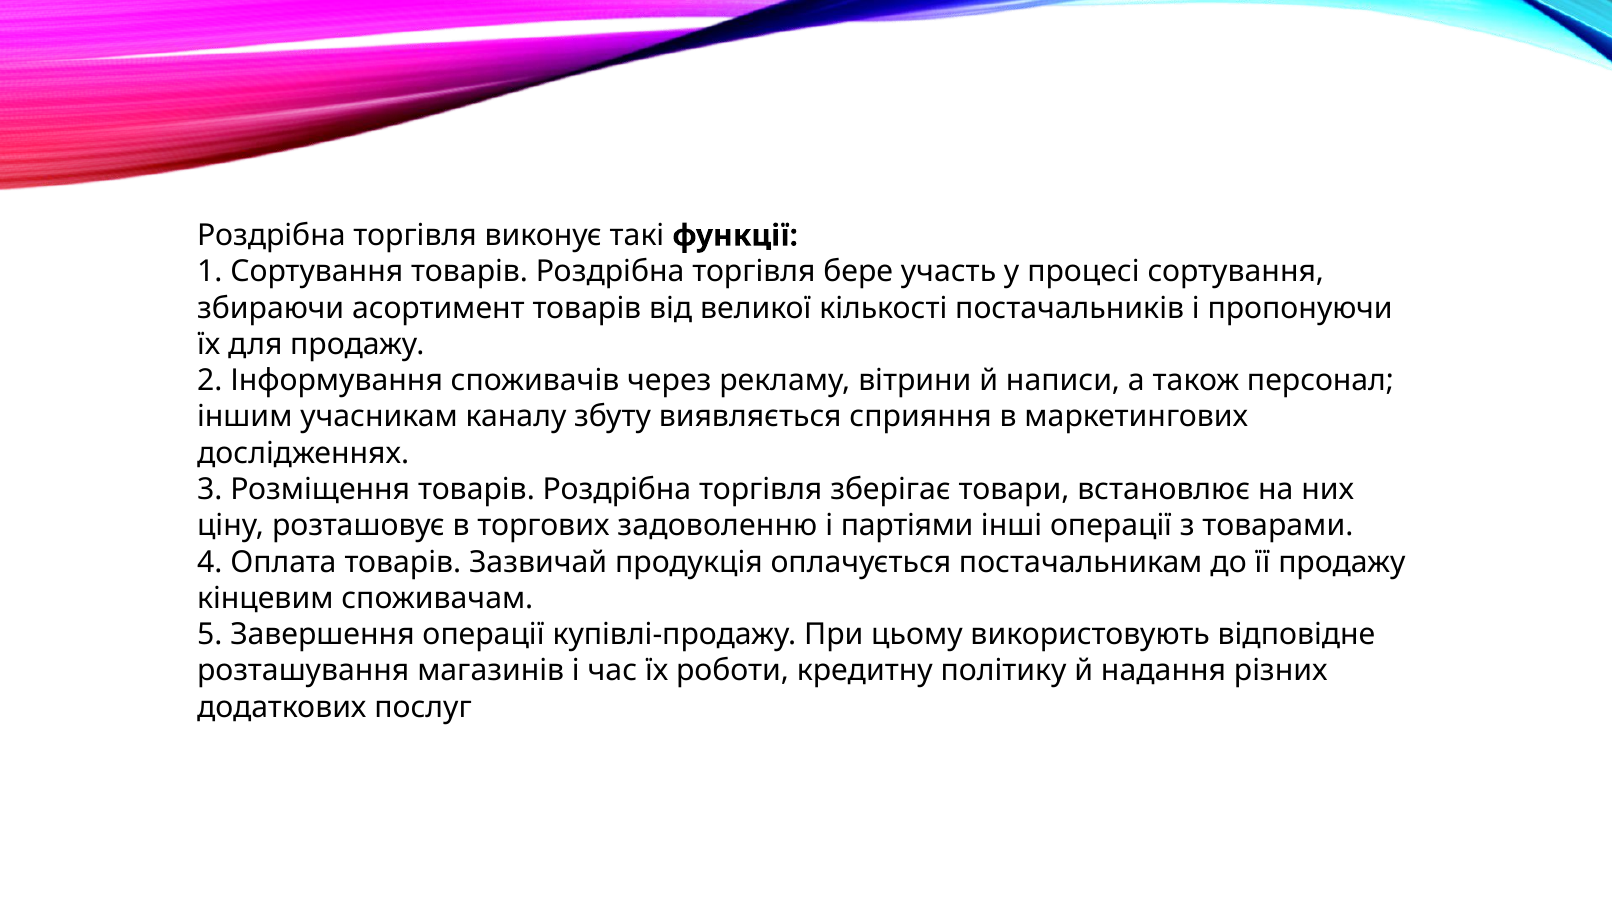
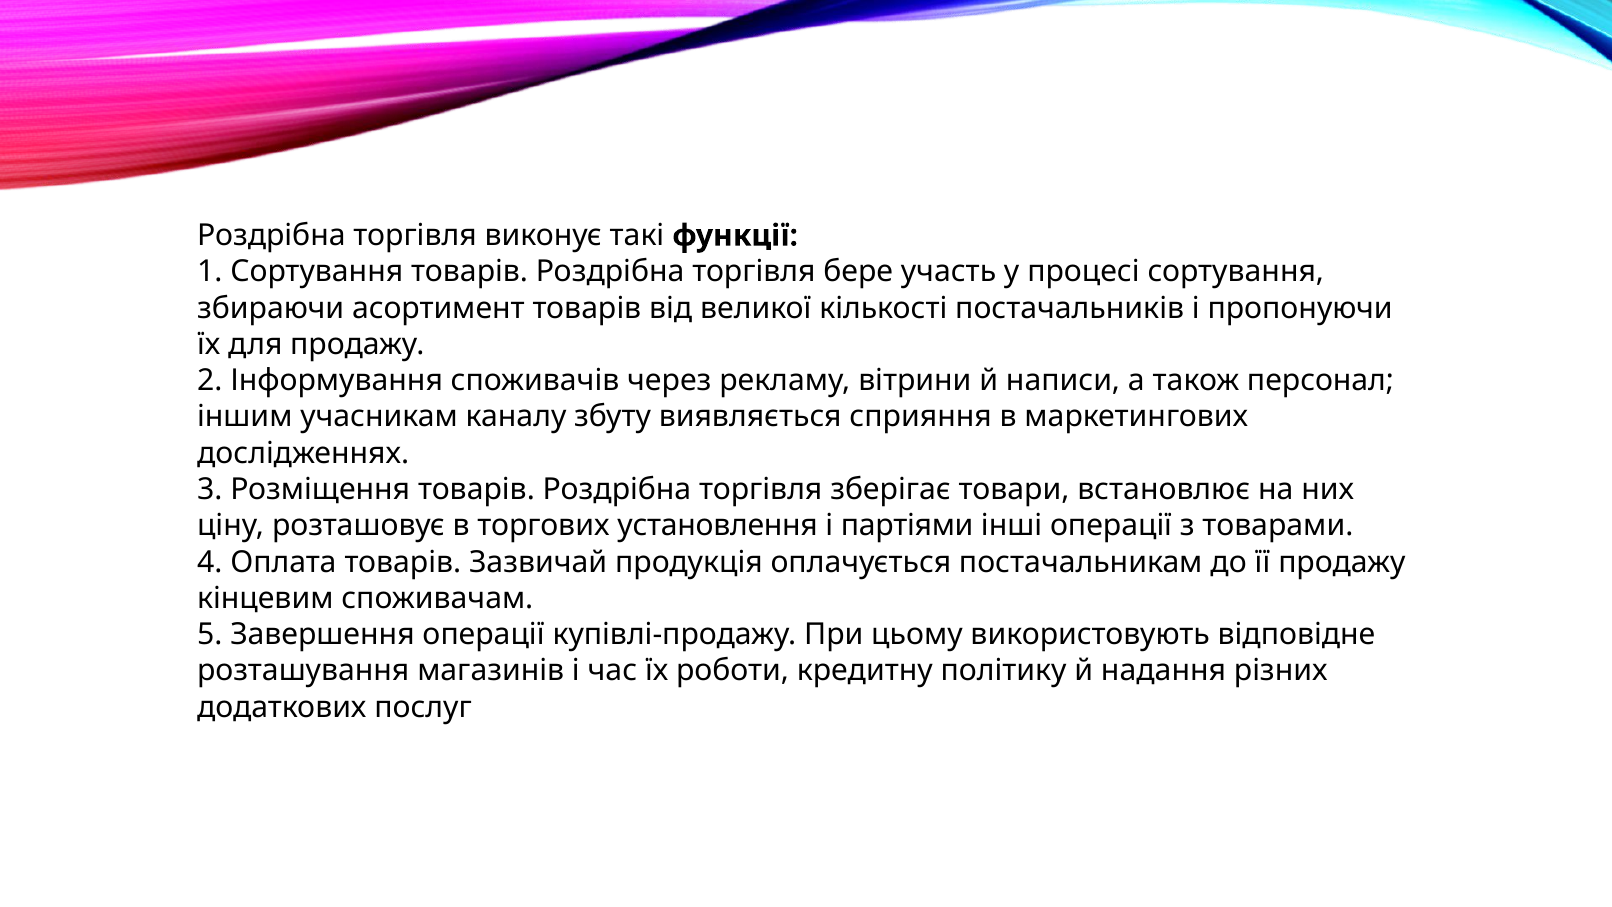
задоволенню: задоволенню -> установлення (718, 526)
